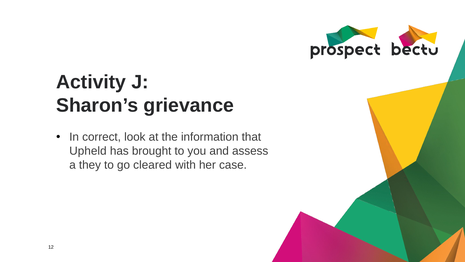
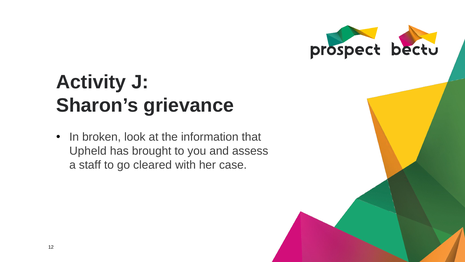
correct: correct -> broken (102, 137)
they: they -> staff (90, 165)
